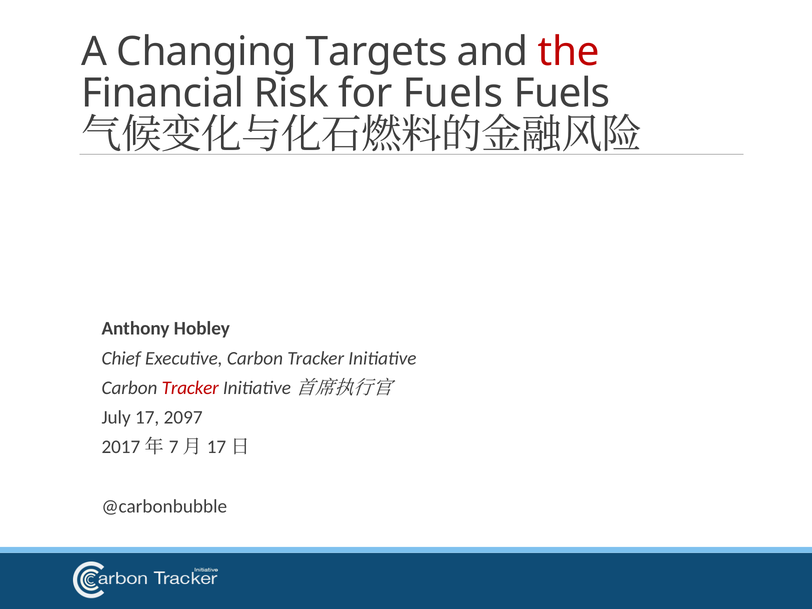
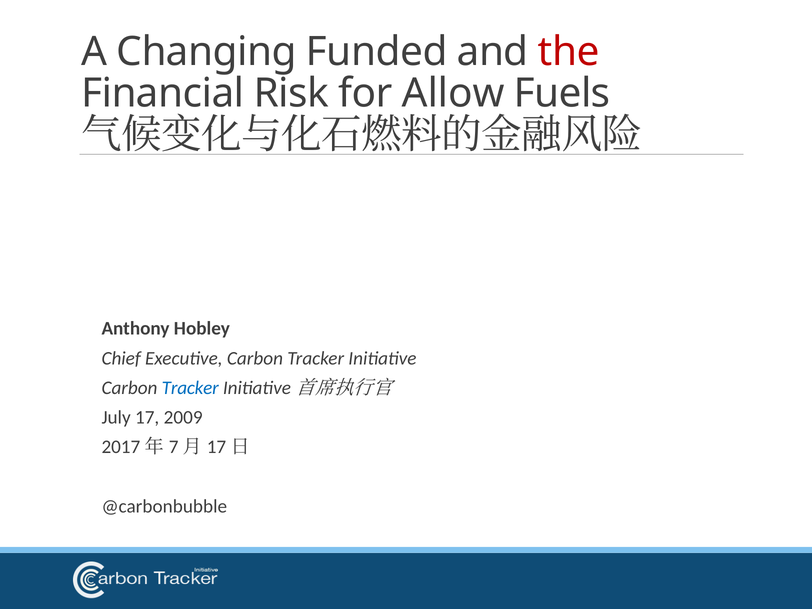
Targets: Targets -> Funded (377, 52)
for Fuels: Fuels -> Allow (453, 93)
Tracker colour: red -> blue (190, 388)
2097: 2097 -> 2009 (183, 417)
